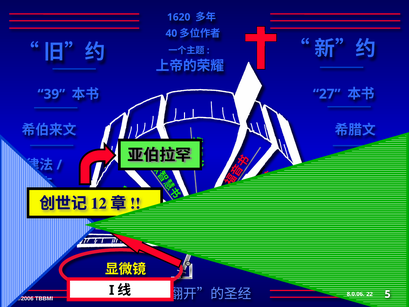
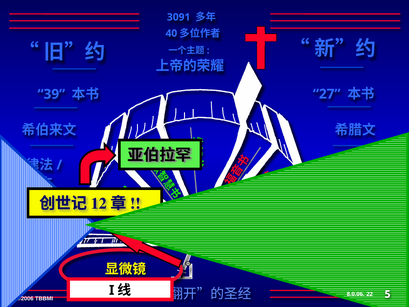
1620: 1620 -> 3091 (179, 17)
